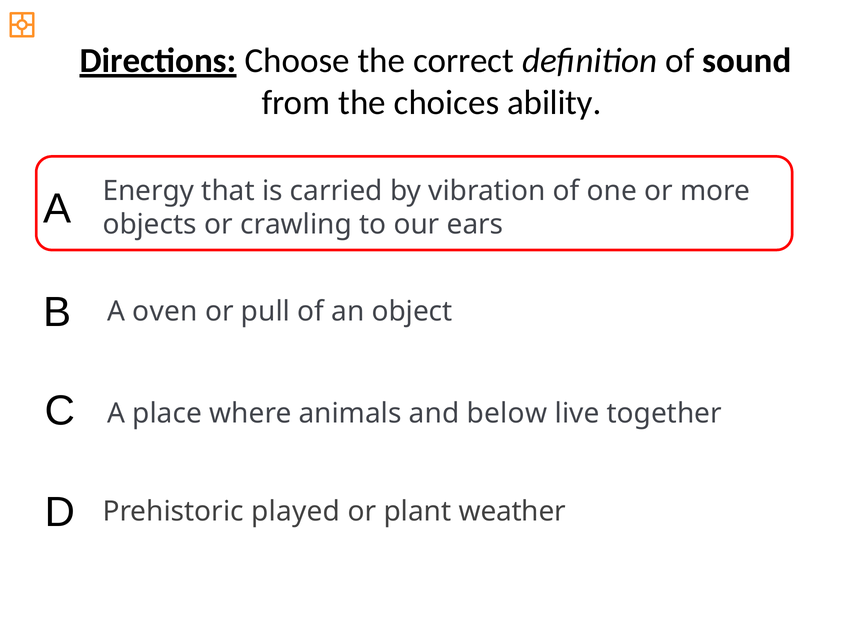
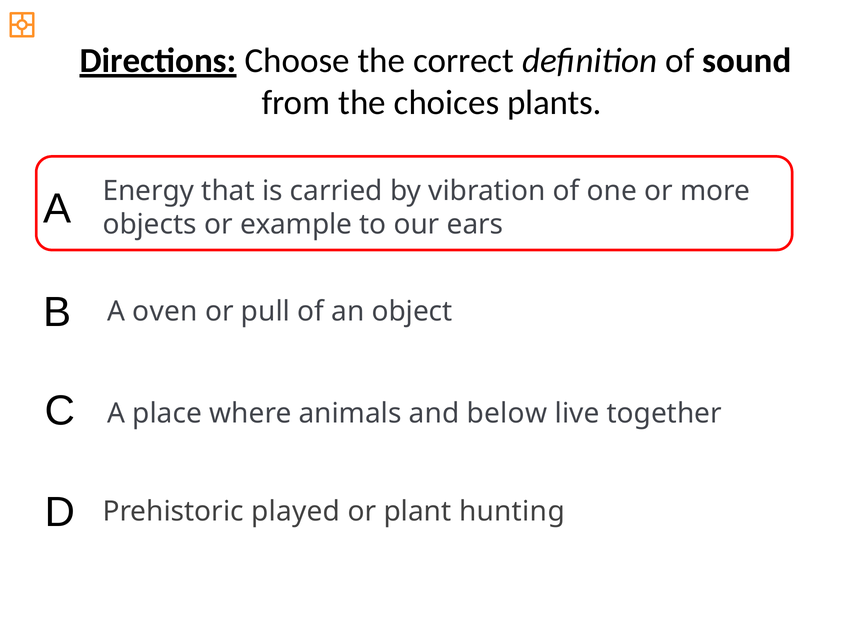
ability: ability -> plants (554, 103)
crawling: crawling -> example (296, 224)
weather: weather -> hunting (512, 511)
